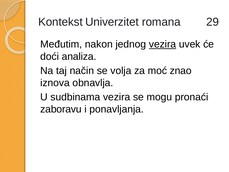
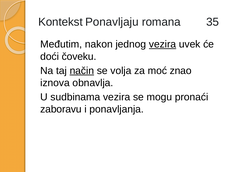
Univerzitet: Univerzitet -> Ponavljaju (112, 22)
29: 29 -> 35 (213, 22)
analiza: analiza -> čoveku (79, 56)
način underline: none -> present (82, 71)
